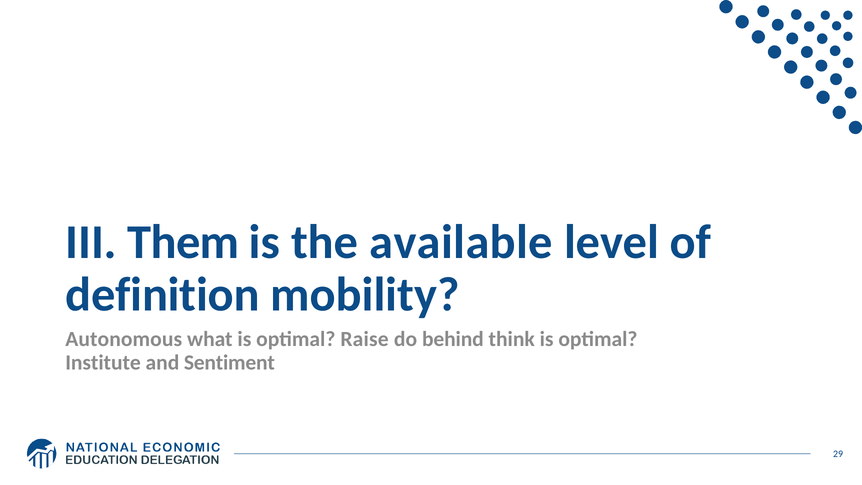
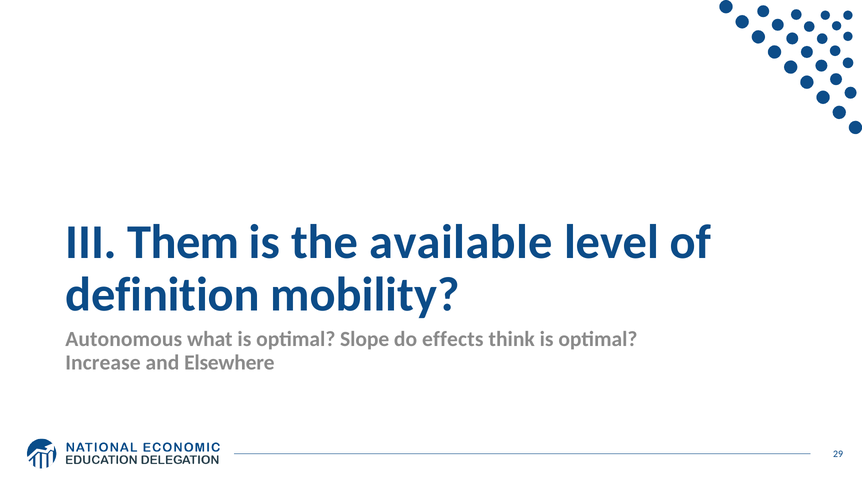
Raise: Raise -> Slope (365, 339)
behind: behind -> effects (453, 339)
Institute: Institute -> Increase (103, 363)
Sentiment: Sentiment -> Elsewhere (229, 363)
